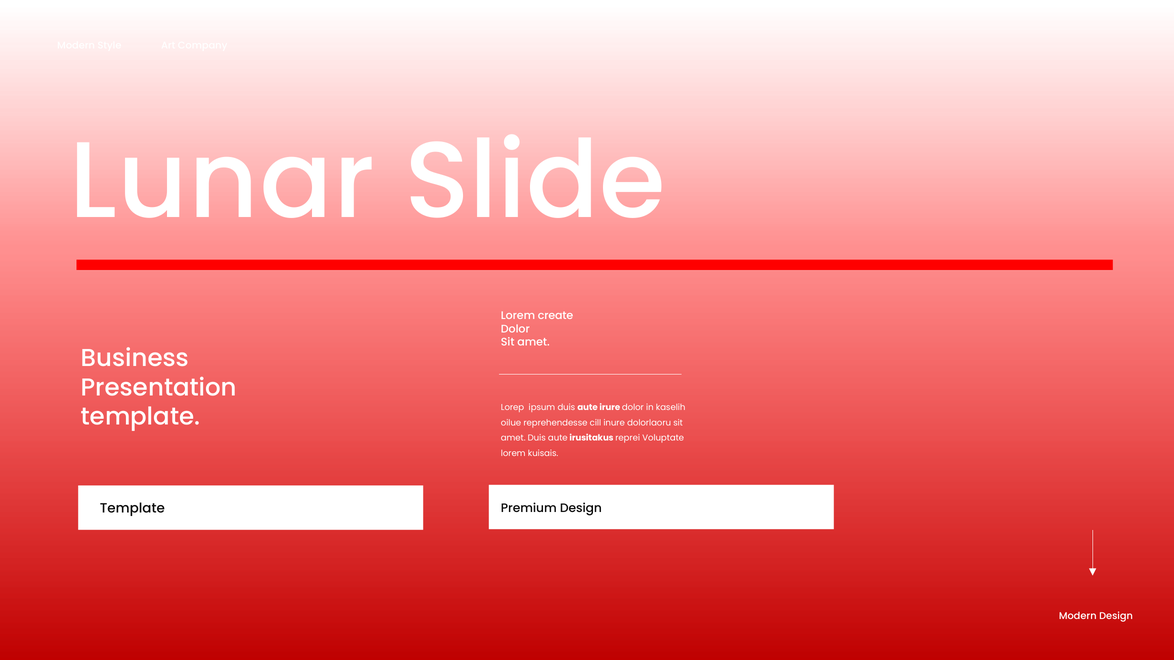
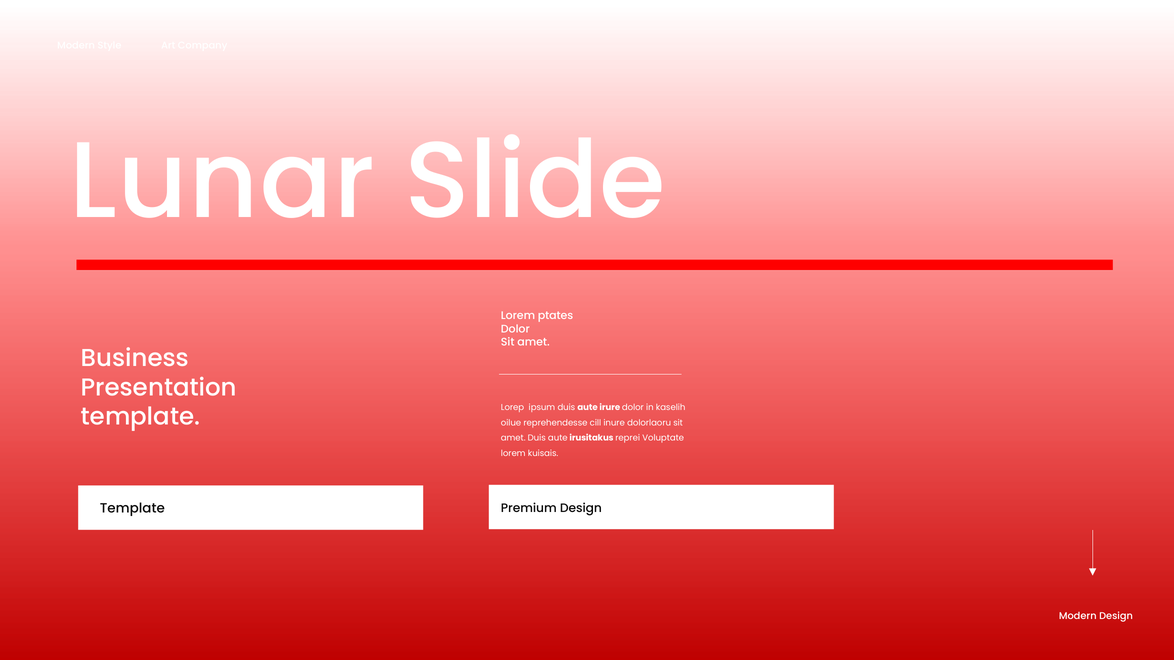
create: create -> ptates (556, 316)
